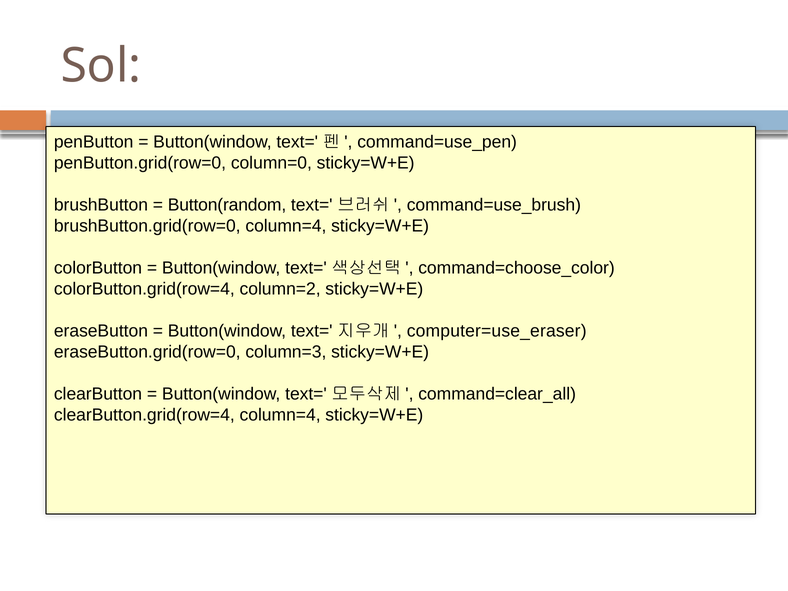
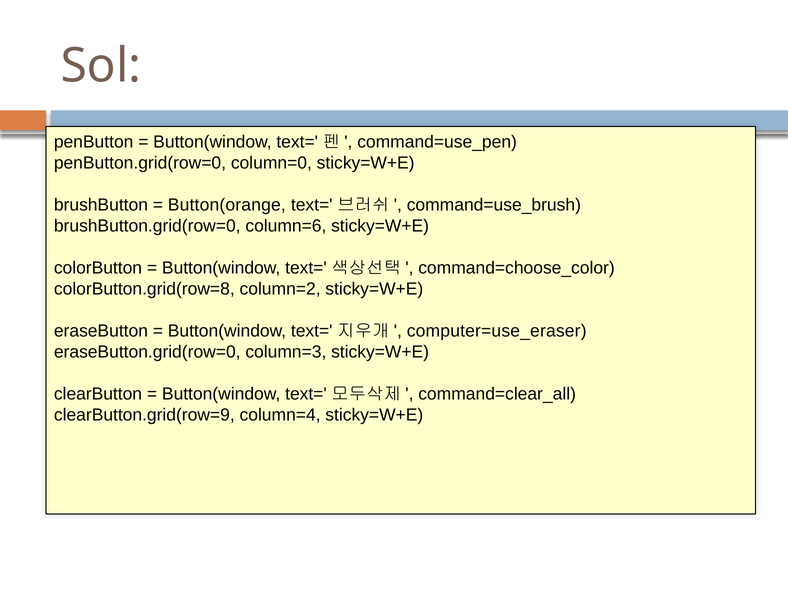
Button(random: Button(random -> Button(orange (227, 205)
brushButton.grid(row=0 column=4: column=4 -> column=6 (286, 226)
colorButton.grid(row=4: colorButton.grid(row=4 -> colorButton.grid(row=8 (144, 289)
clearButton.grid(row=4: clearButton.grid(row=4 -> clearButton.grid(row=9 (144, 415)
